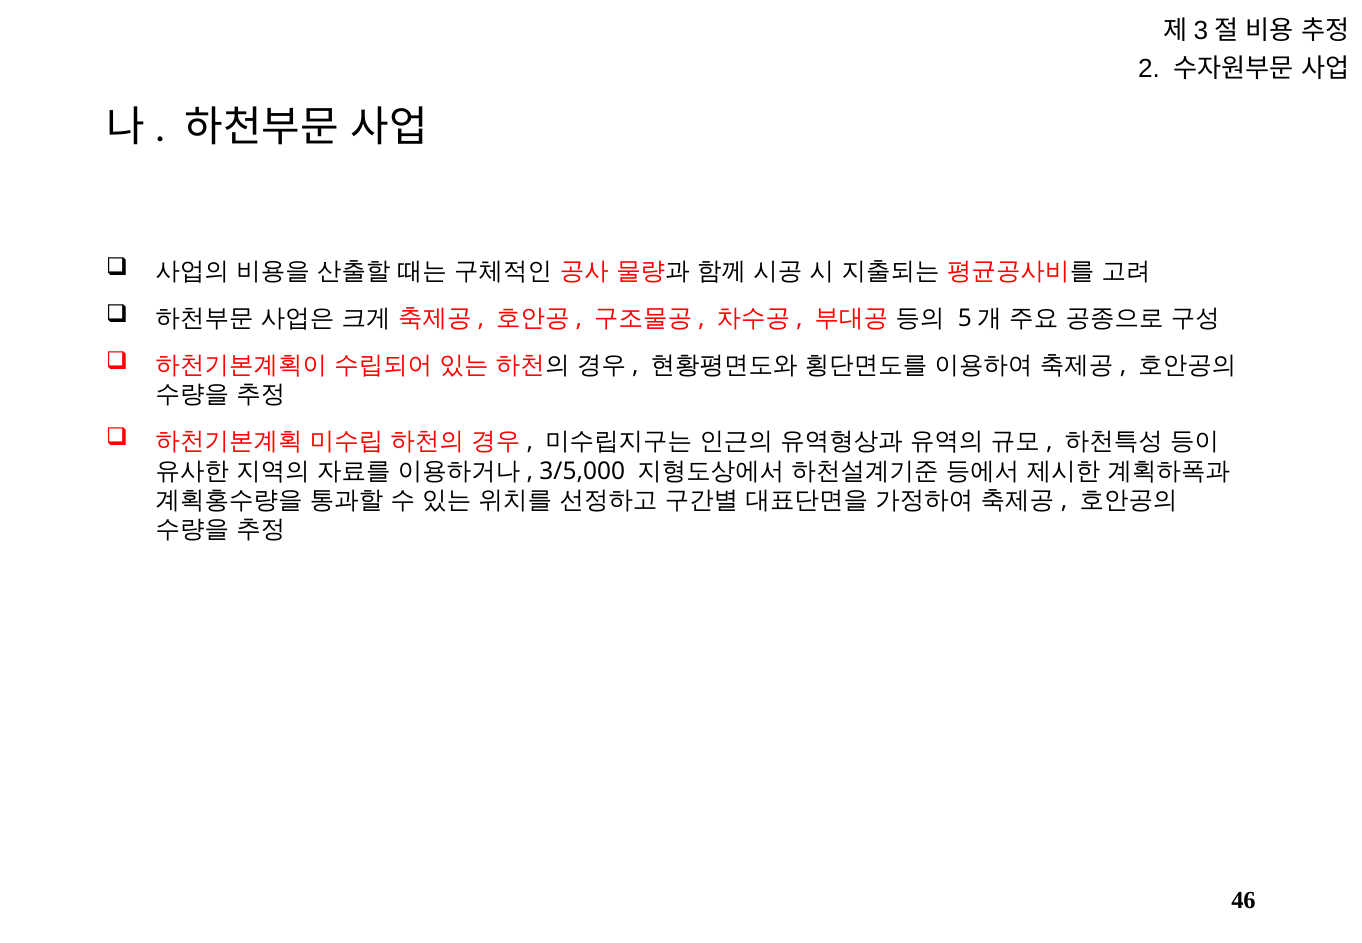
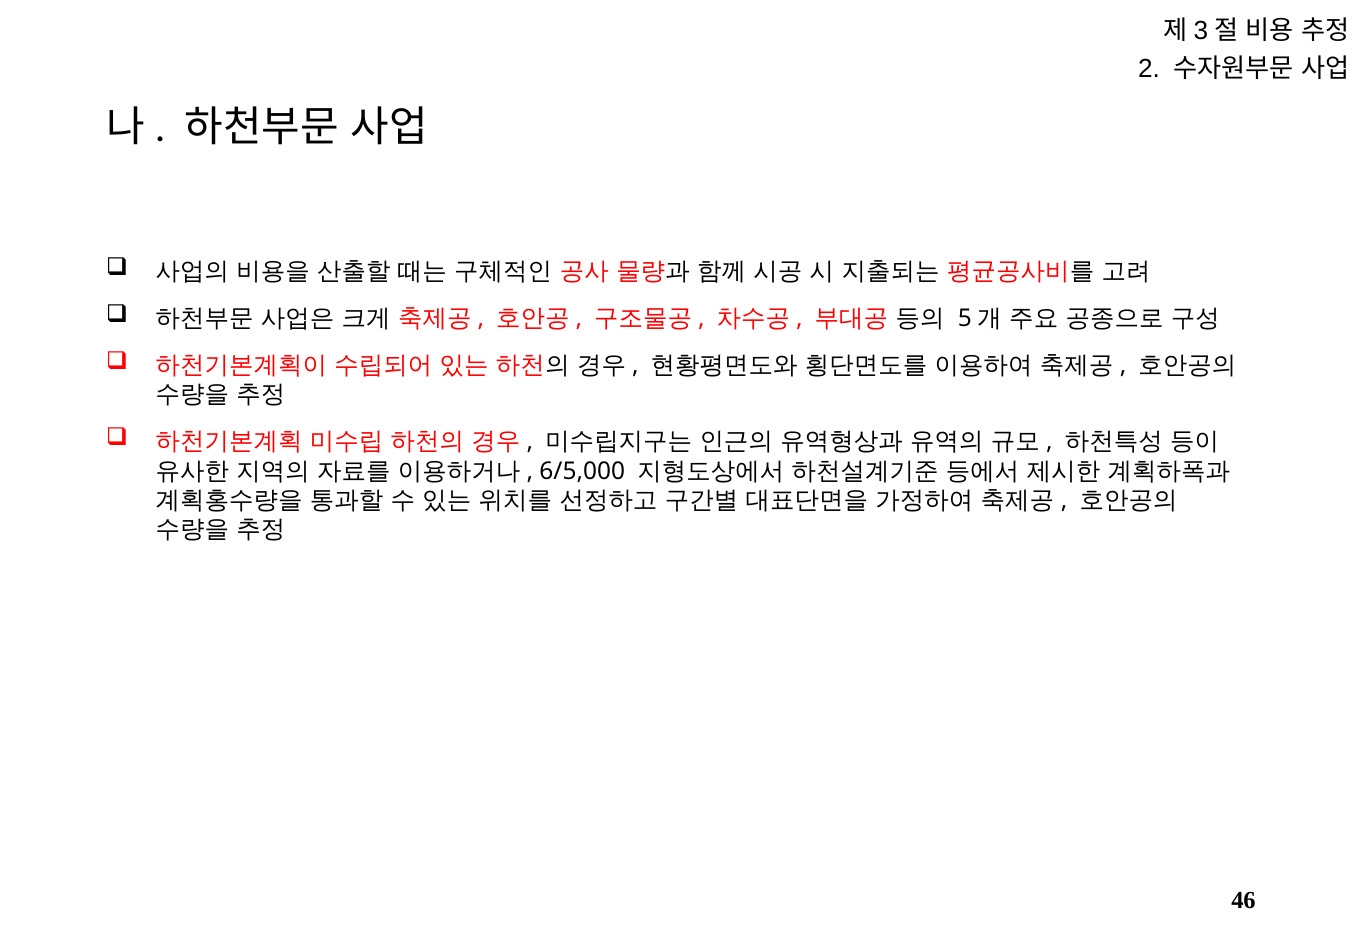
3/5,000: 3/5,000 -> 6/5,000 (582, 471)
